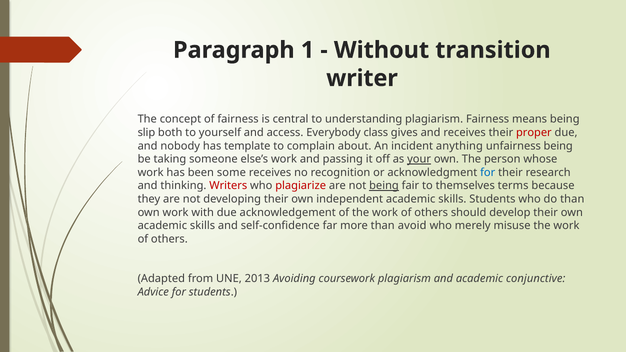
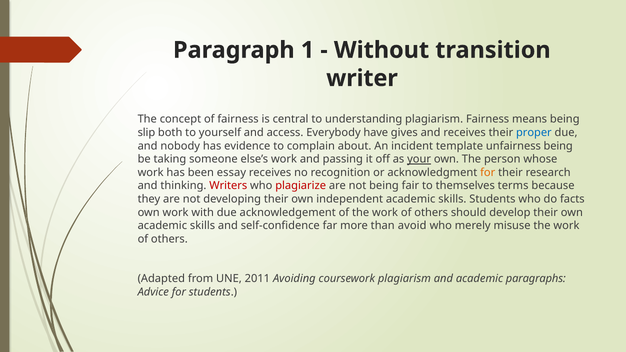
class: class -> have (376, 133)
proper colour: red -> blue (534, 133)
template: template -> evidence (247, 146)
anything: anything -> template (459, 146)
some: some -> essay (231, 173)
for colour: blue -> orange (488, 173)
being underline: present -> none (384, 186)
do than: than -> facts (572, 199)
2013: 2013 -> 2011 (257, 279)
conjunctive: conjunctive -> paragraphs (536, 279)
